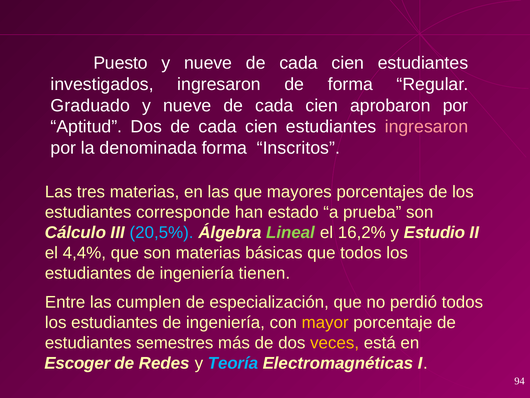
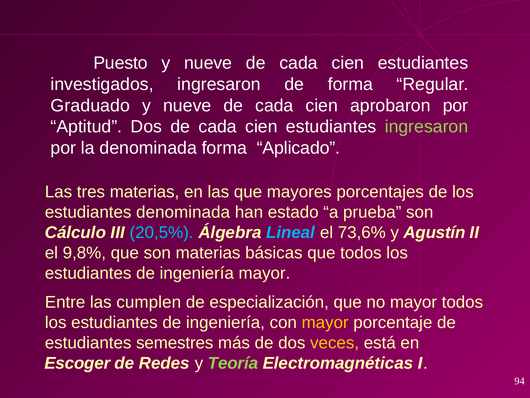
ingresaron colour: pink -> light green (426, 127)
Inscritos: Inscritos -> Aplicado (298, 148)
estudiantes corresponde: corresponde -> denominada (183, 212)
Lineal colour: light green -> light blue (291, 232)
16,2%: 16,2% -> 73,6% (362, 232)
Estudio: Estudio -> Agustín (435, 232)
4,4%: 4,4% -> 9,8% (84, 253)
ingeniería tienen: tienen -> mayor (264, 273)
no perdió: perdió -> mayor (413, 302)
Teoría colour: light blue -> light green (233, 363)
